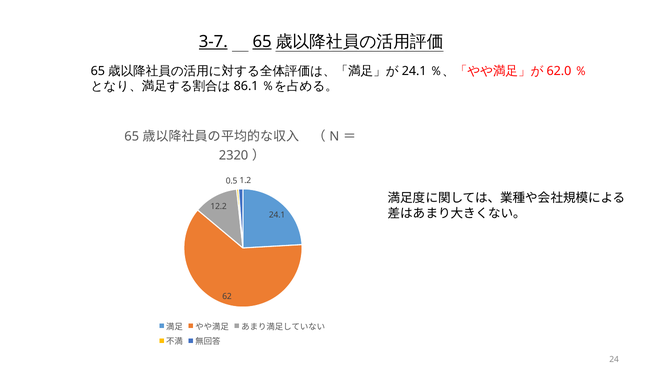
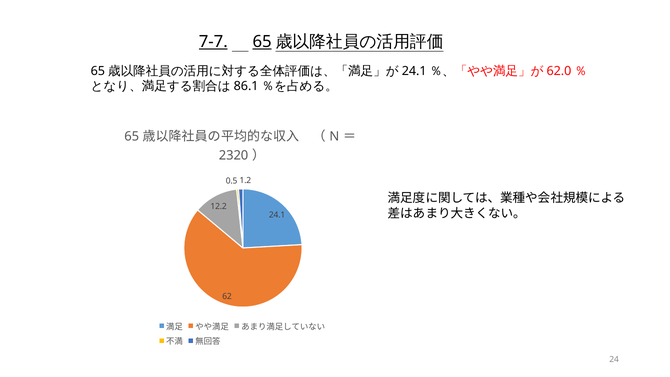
3-7: 3-7 -> 7-7 (213, 41)
